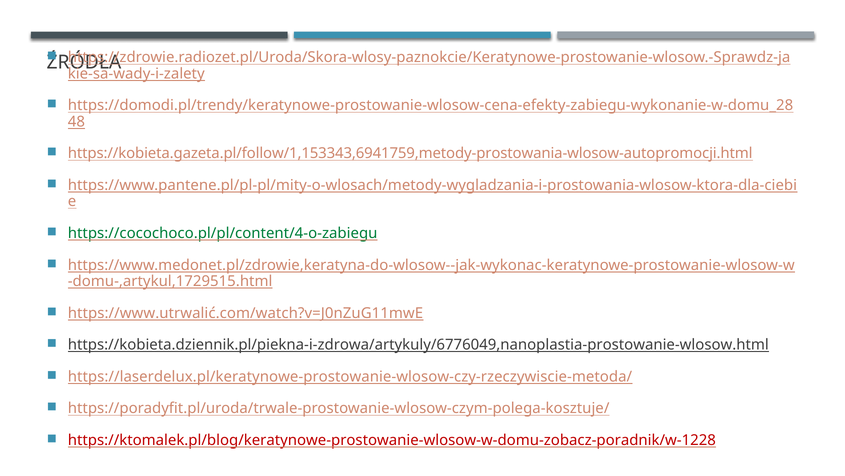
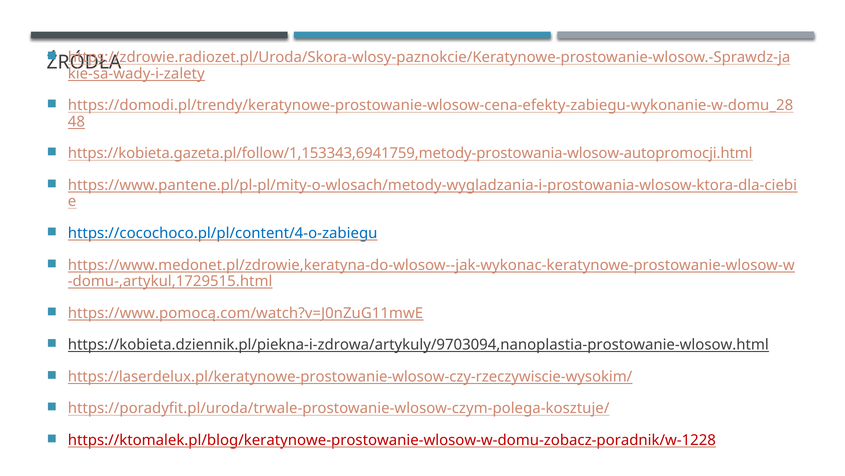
https://cocochoco.pl/pl/content/4-o-zabiegu colour: green -> blue (223, 233)
https://www.utrwalić.com/watch?v=J0nZuG11mwE: https://www.utrwalić.com/watch?v=J0nZuG11mwE -> https://www.pomocą.com/watch?v=J0nZuG11mwE (245, 313)
https://kobieta.dziennik.pl/piekna-i-zdrowa/artykuly/6776049,nanoplastia-prostowanie-wlosow.html: https://kobieta.dziennik.pl/piekna-i-zdrowa/artykuly/6776049,nanoplastia-prostowanie-wlosow.html -> https://kobieta.dziennik.pl/piekna-i-zdrowa/artykuly/9703094,nanoplastia-prostowanie-wlosow.html (418, 344)
https://laserdelux.pl/keratynowe-prostowanie-wlosow-czy-rzeczywiscie-metoda/: https://laserdelux.pl/keratynowe-prostowanie-wlosow-czy-rzeczywiscie-metoda/ -> https://laserdelux.pl/keratynowe-prostowanie-wlosow-czy-rzeczywiscie-wysokim/ (350, 376)
